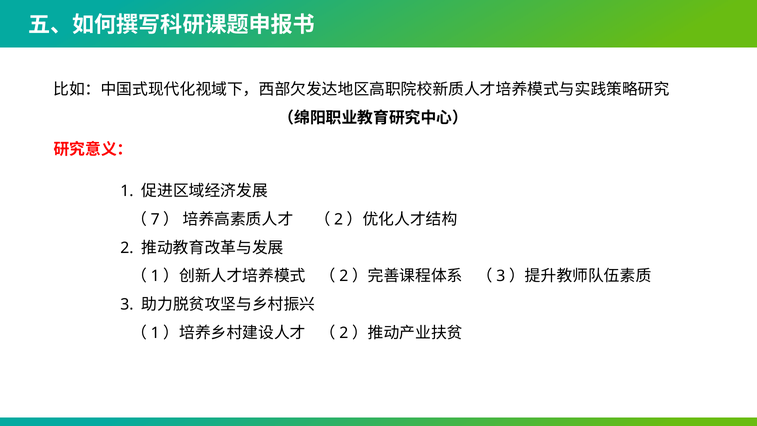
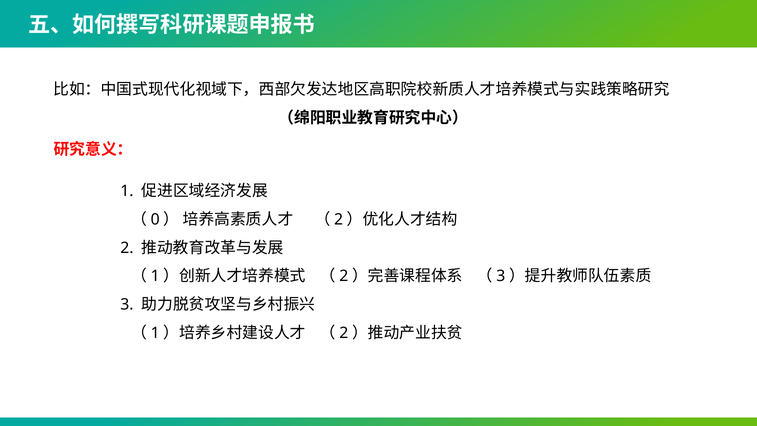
7: 7 -> 0 (155, 219)
